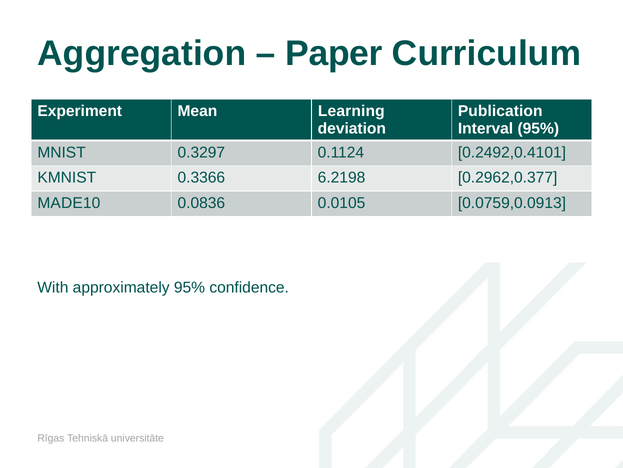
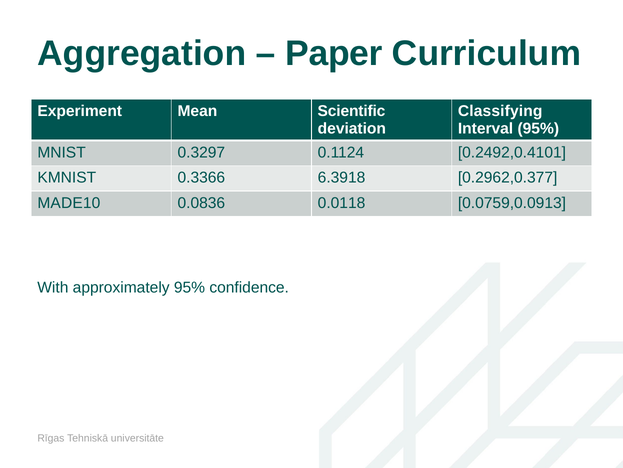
Learning: Learning -> Scientific (352, 111)
Publication: Publication -> Classifying (500, 111)
6.2198: 6.2198 -> 6.3918 (342, 178)
0.0105: 0.0105 -> 0.0118 (342, 203)
